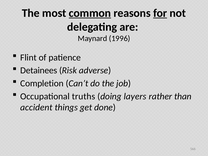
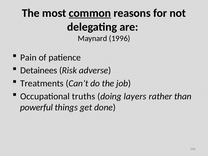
for underline: present -> none (160, 13)
Flint: Flint -> Pain (28, 57)
Completion: Completion -> Treatments (42, 83)
accident: accident -> powerful (36, 107)
